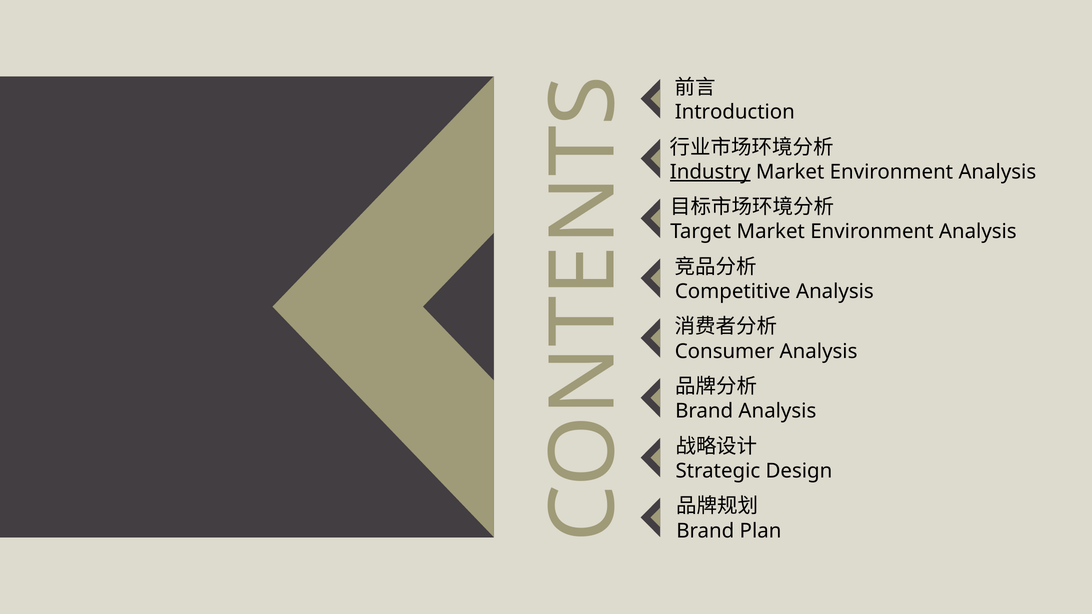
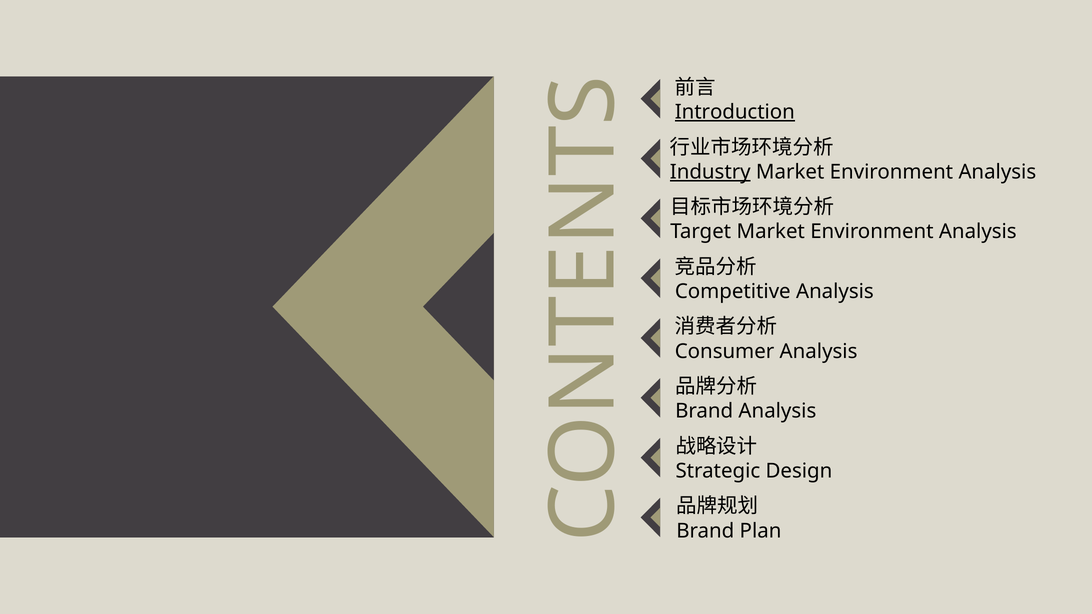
Introduction underline: none -> present (735, 112)
